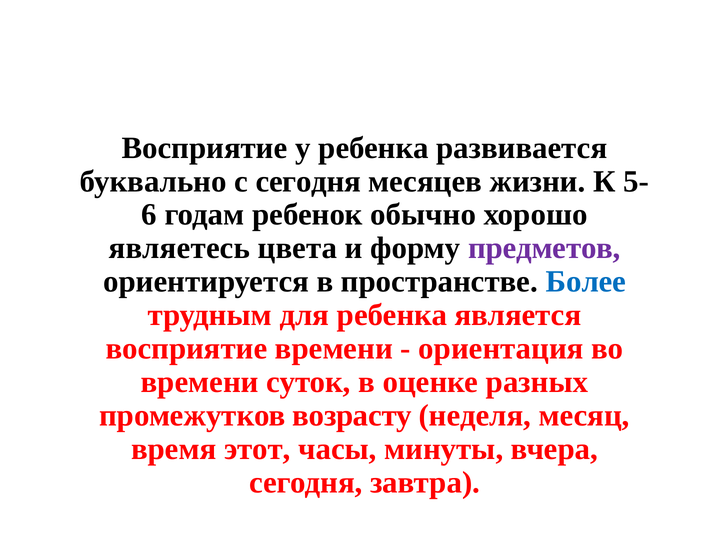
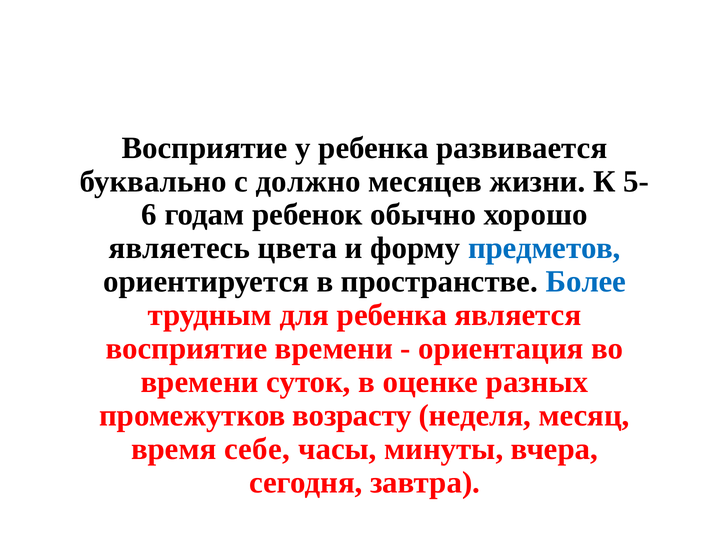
с сегодня: сегодня -> должно (308, 181)
предметов colour: purple -> blue (544, 248)
этот: этот -> себе (257, 448)
